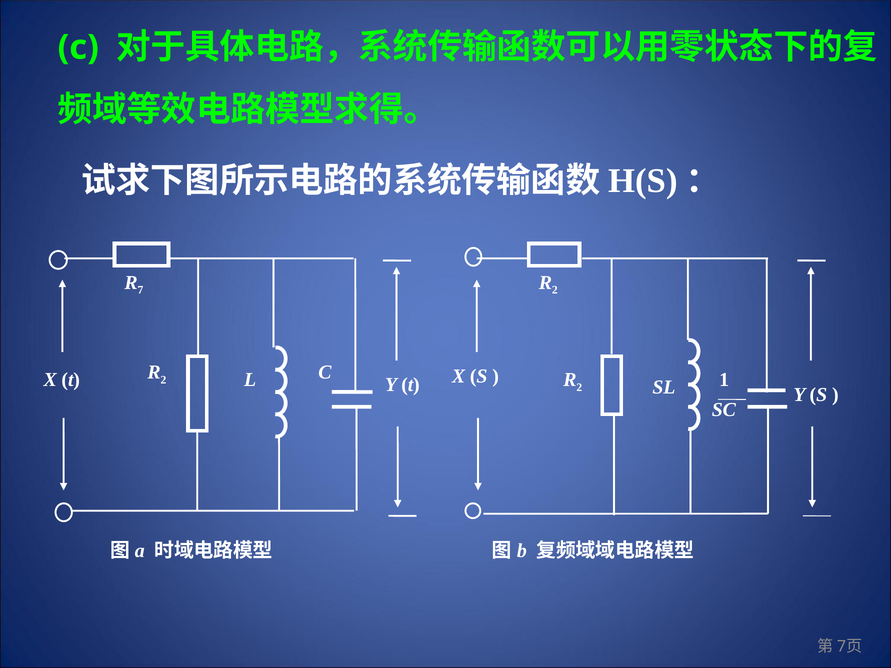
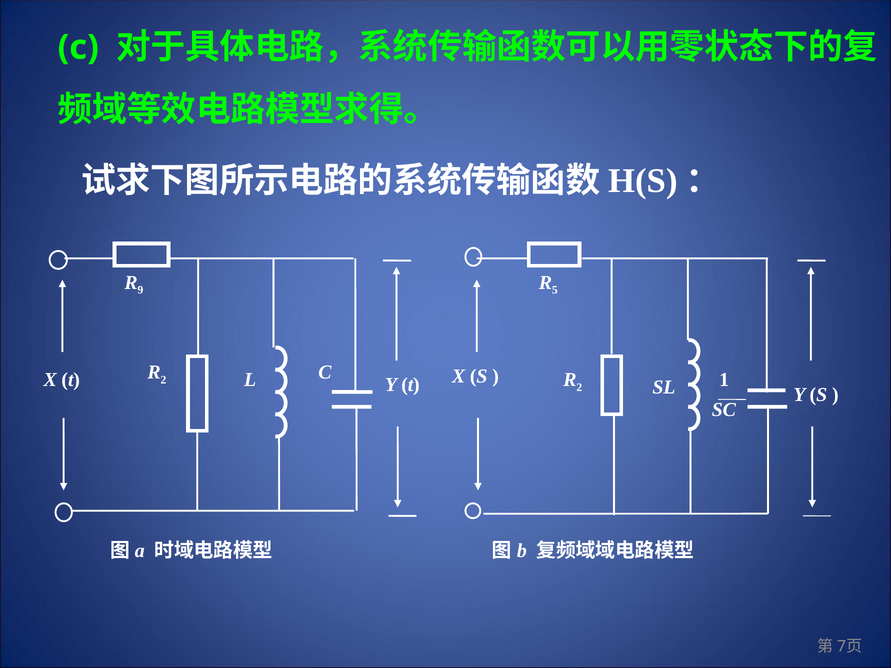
7: 7 -> 9 (140, 290)
2: 2 -> 5 (555, 290)
